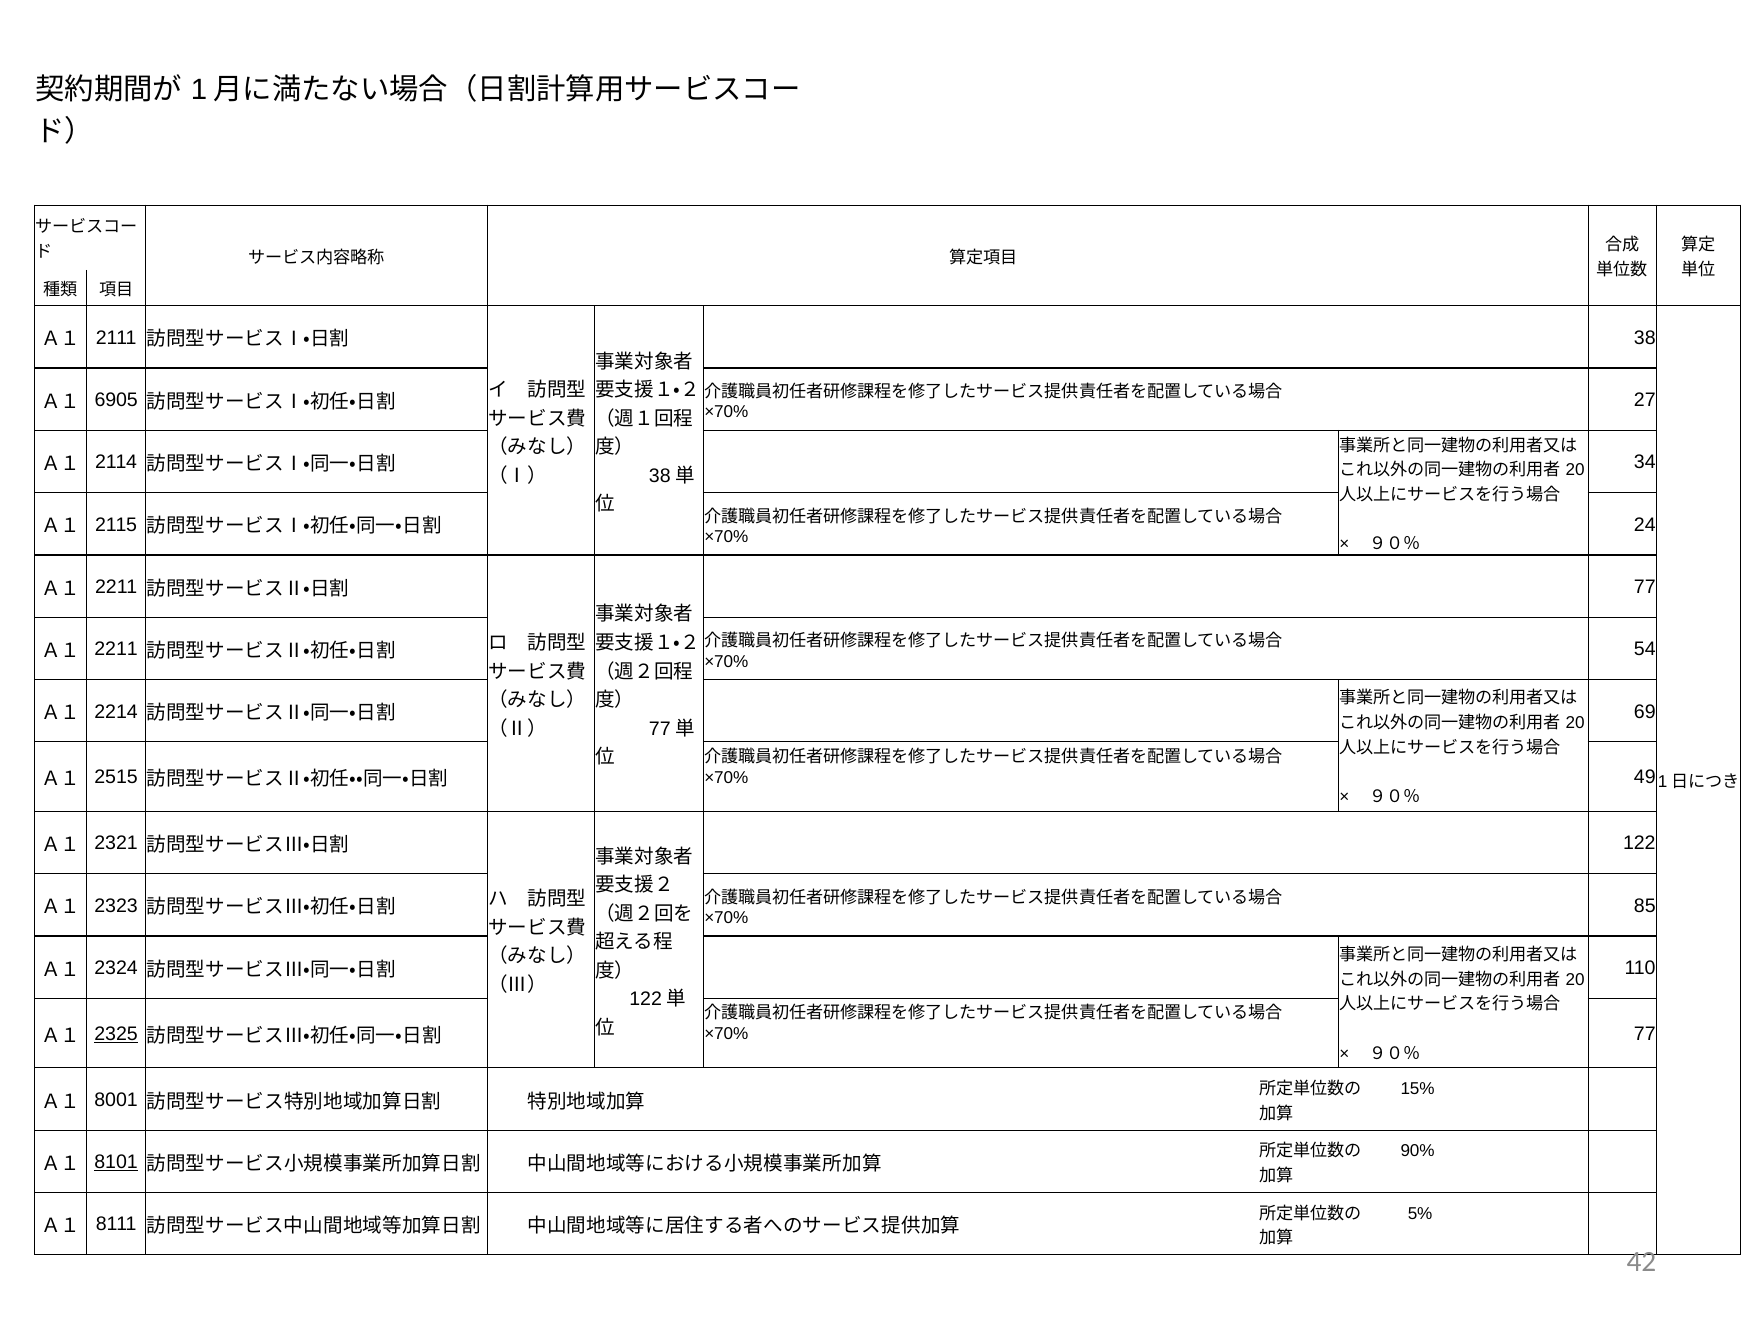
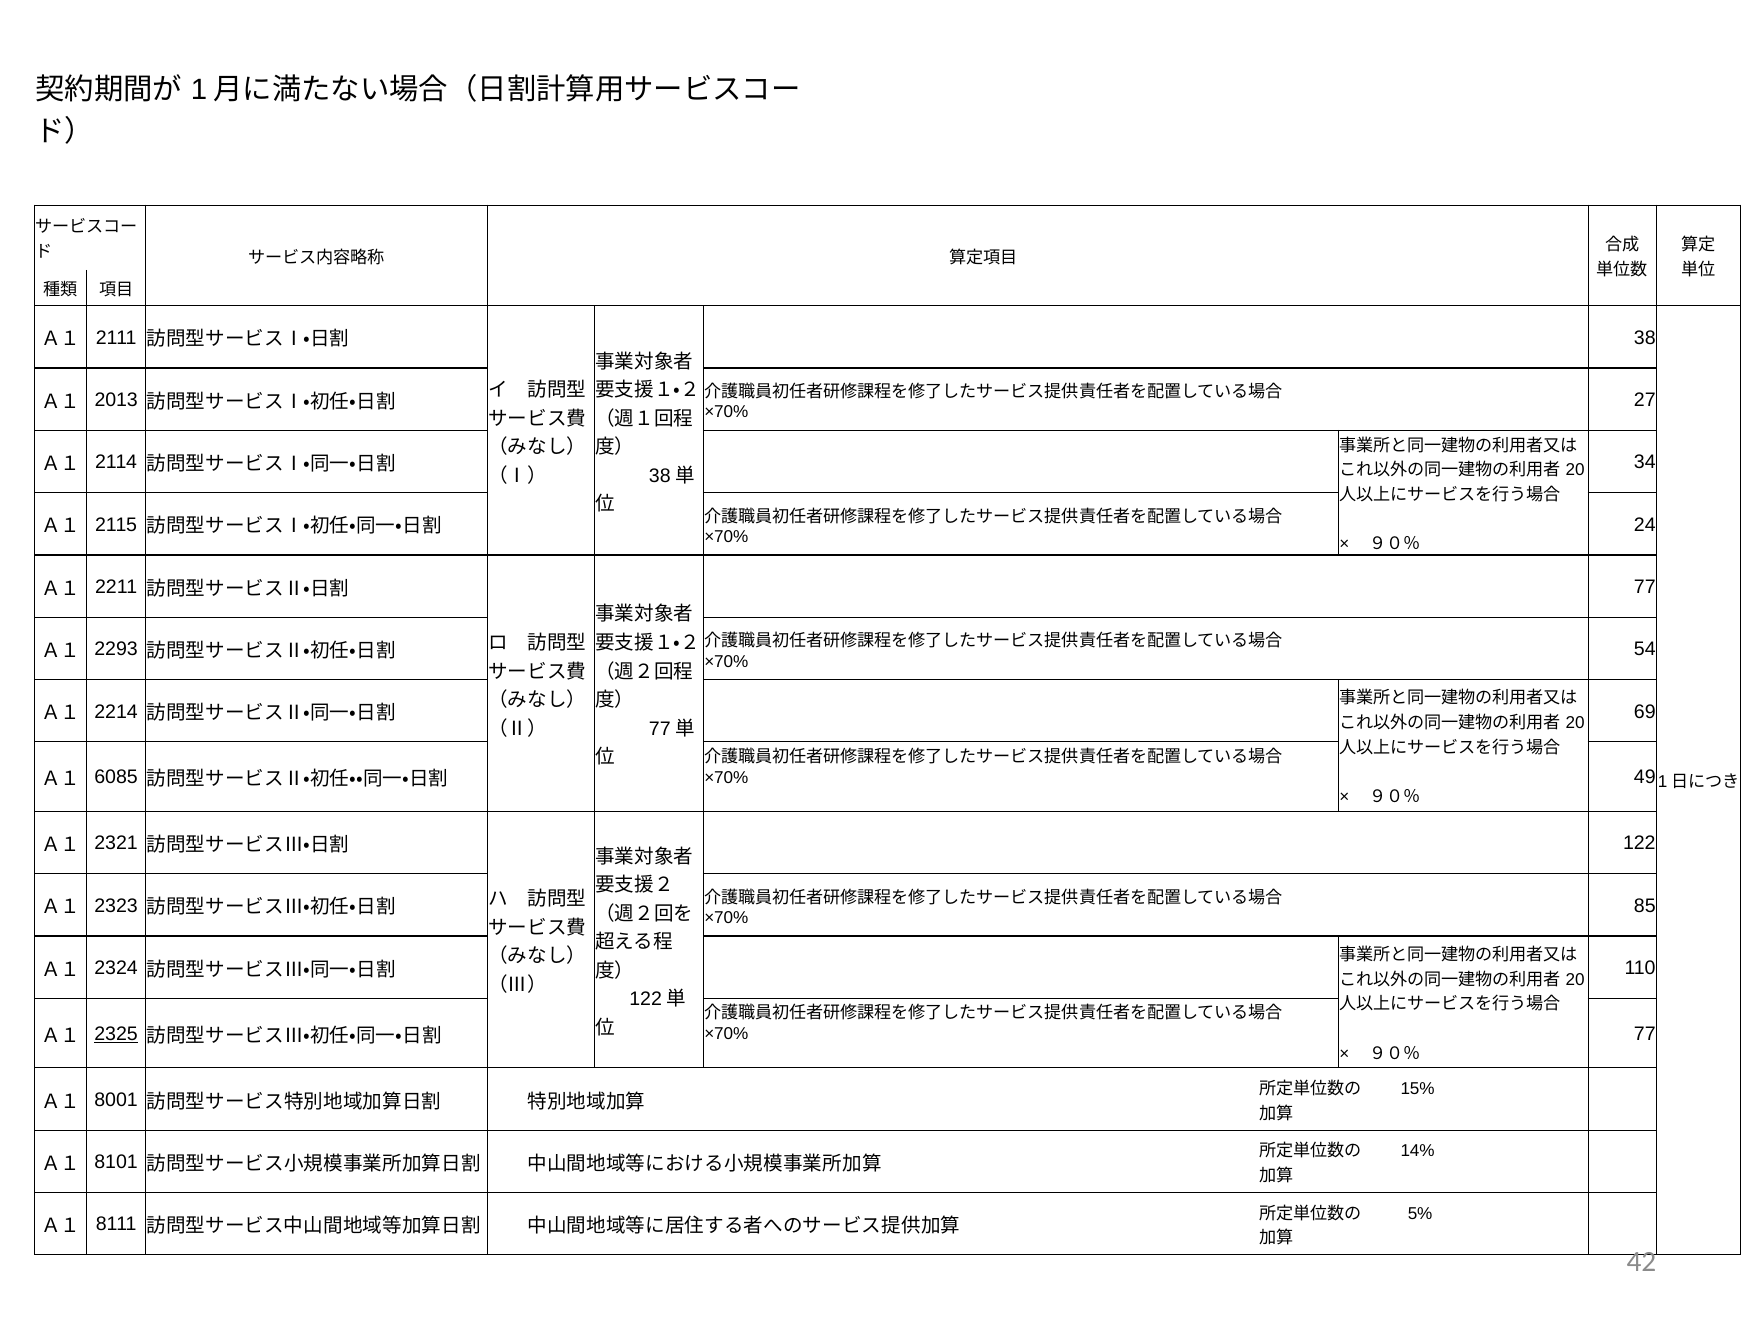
6905: 6905 -> 2013 (116, 400)
2211: 2211 -> 2293 (116, 649)
2515: 2515 -> 6085 (116, 777)
90%: 90% -> 14% (1418, 1151)
8101 underline: present -> none (116, 1162)
